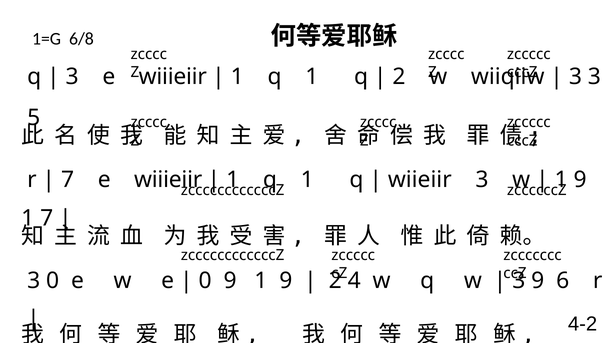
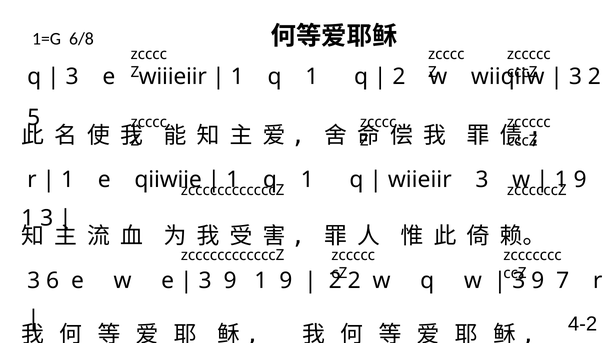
3 3: 3 -> 2 (594, 76)
7: 7 -> 1 (68, 180)
wiiieiir: wiiieiir -> qiiwiie (168, 180)
1 7: 7 -> 3 (47, 218)
3 0: 0 -> 6 (53, 280)
0: 0 -> 3 (205, 280)
4: 4 -> 2 (354, 280)
6: 6 -> 7 (563, 280)
